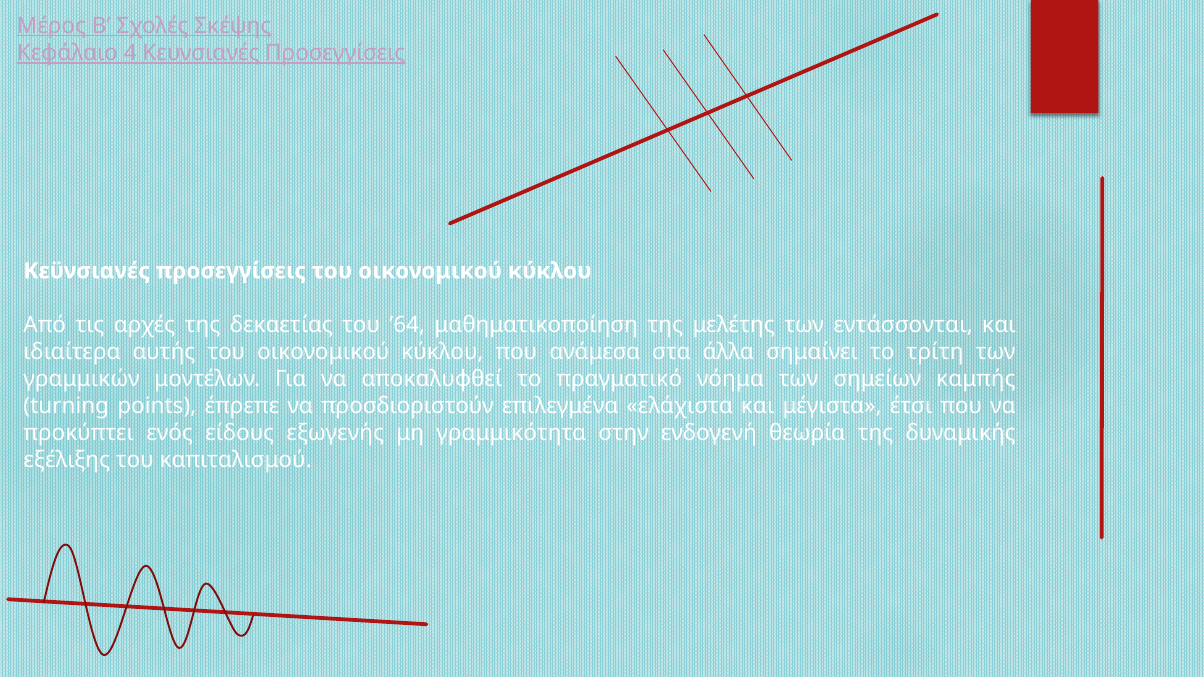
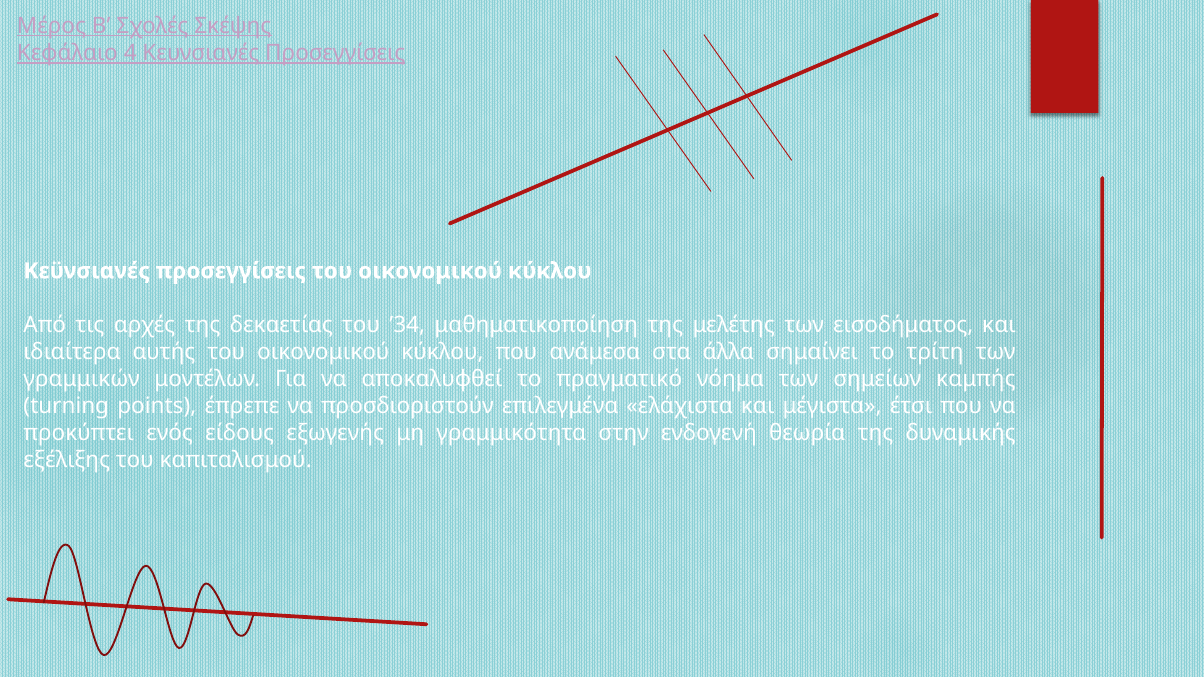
’64: ’64 -> ’34 (407, 325)
εντάσσονται: εντάσσονται -> εισοδήματος (903, 325)
